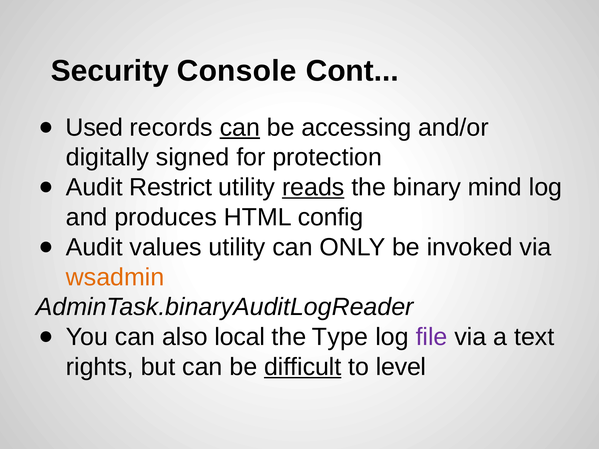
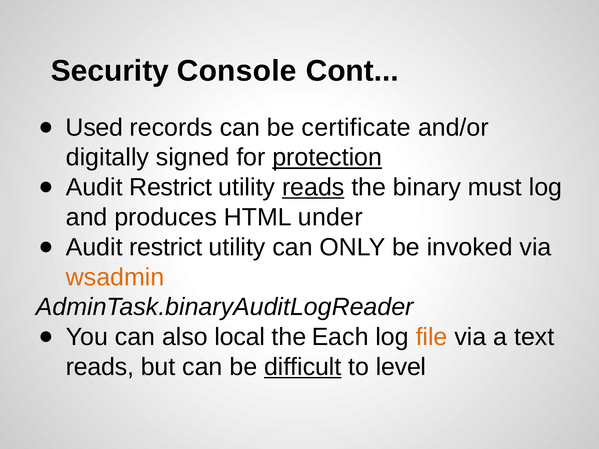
can underline: present -> none (240, 128)
accessing: accessing -> certificate (356, 128)
protection underline: none -> present (327, 157)
mind: mind -> must (495, 187)
config: config -> under (330, 217)
values: values -> restrict (166, 247)
Type: Type -> Each (340, 337)
file colour: purple -> orange (432, 337)
rights: rights -> reads (100, 367)
